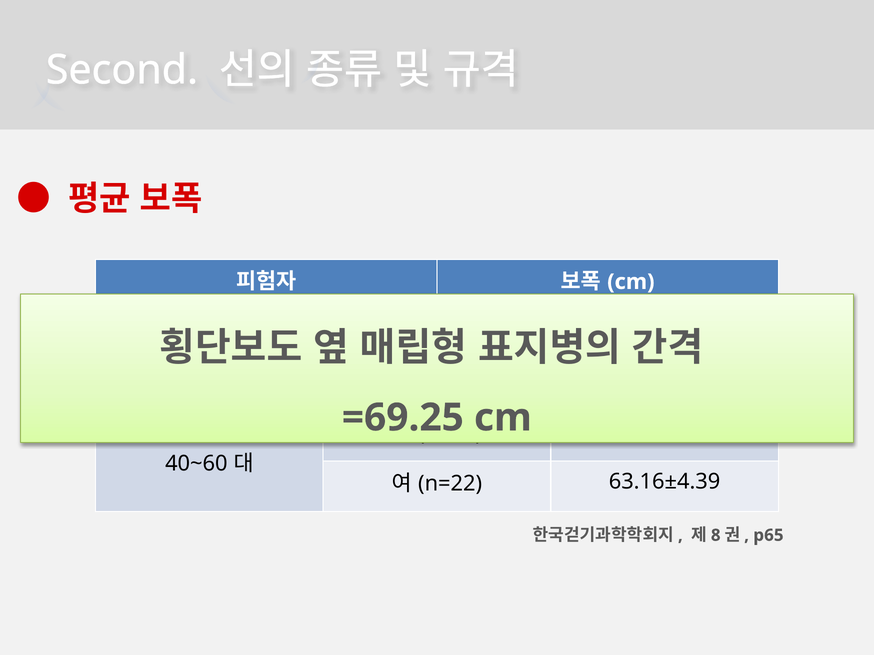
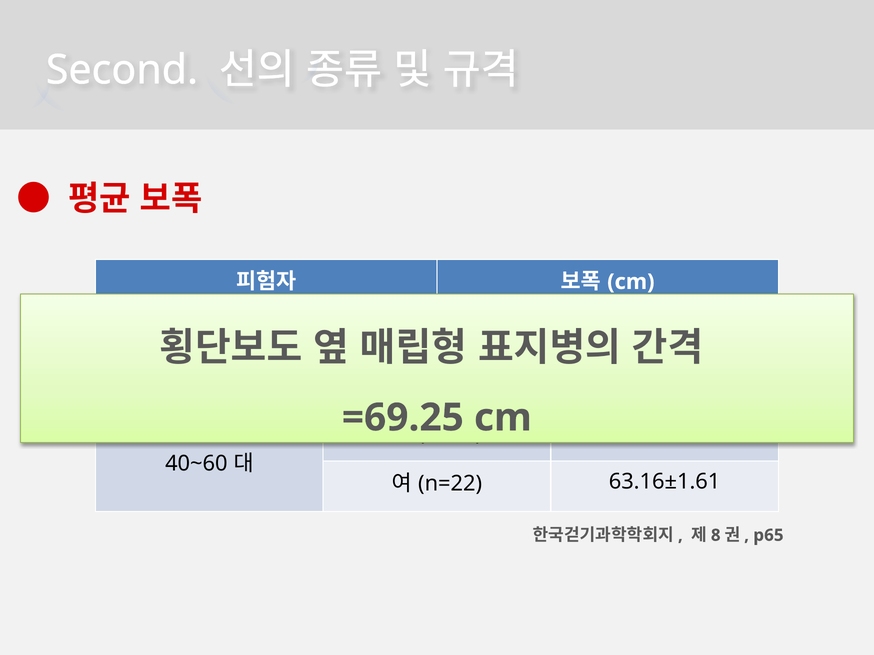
63.16±4.39: 63.16±4.39 -> 63.16±1.61 (665, 482)
